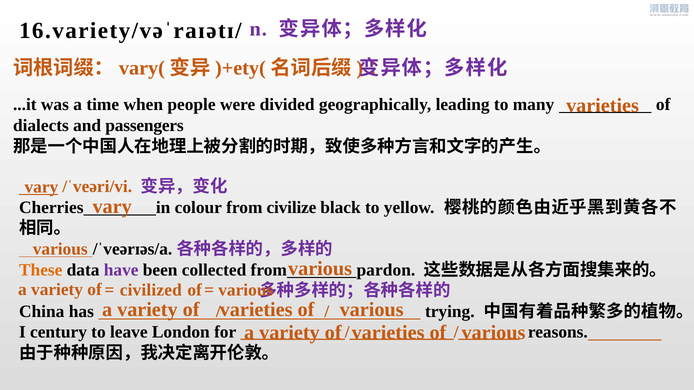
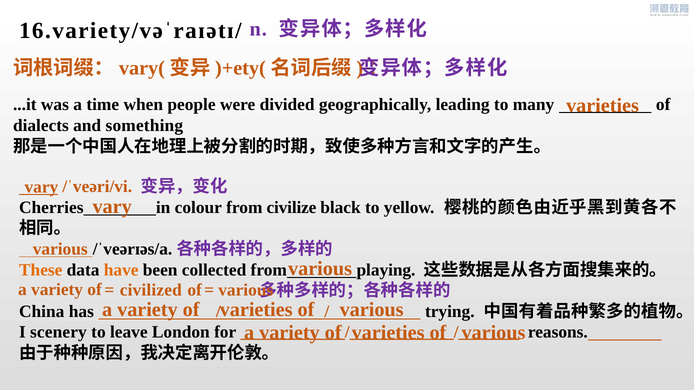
passengers: passengers -> something (144, 126)
have colour: purple -> orange (121, 270)
pardon: pardon -> playing (386, 270)
century: century -> scenery (58, 333)
